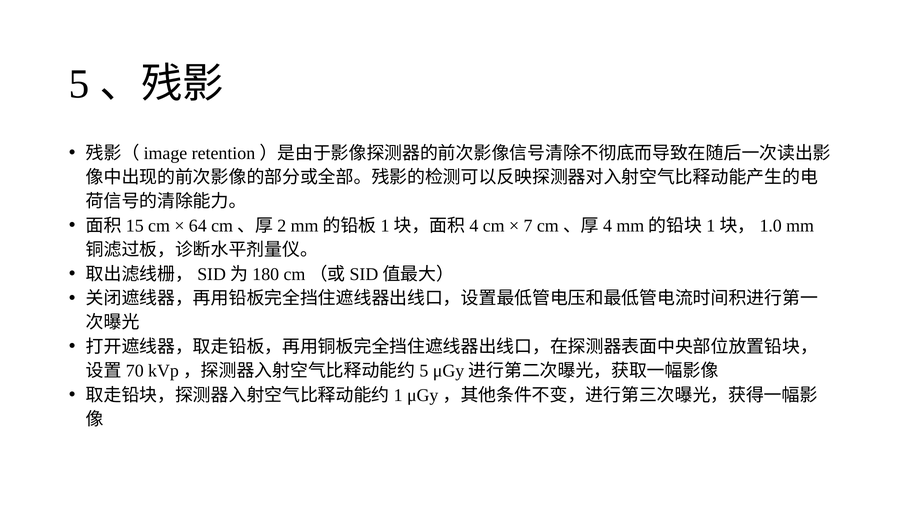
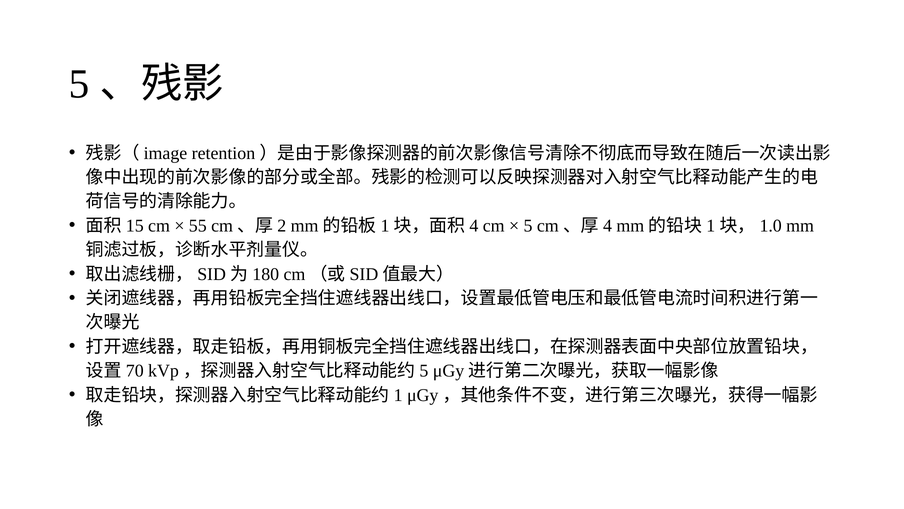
64: 64 -> 55 (198, 226)
7: 7 -> 5 (528, 226)
